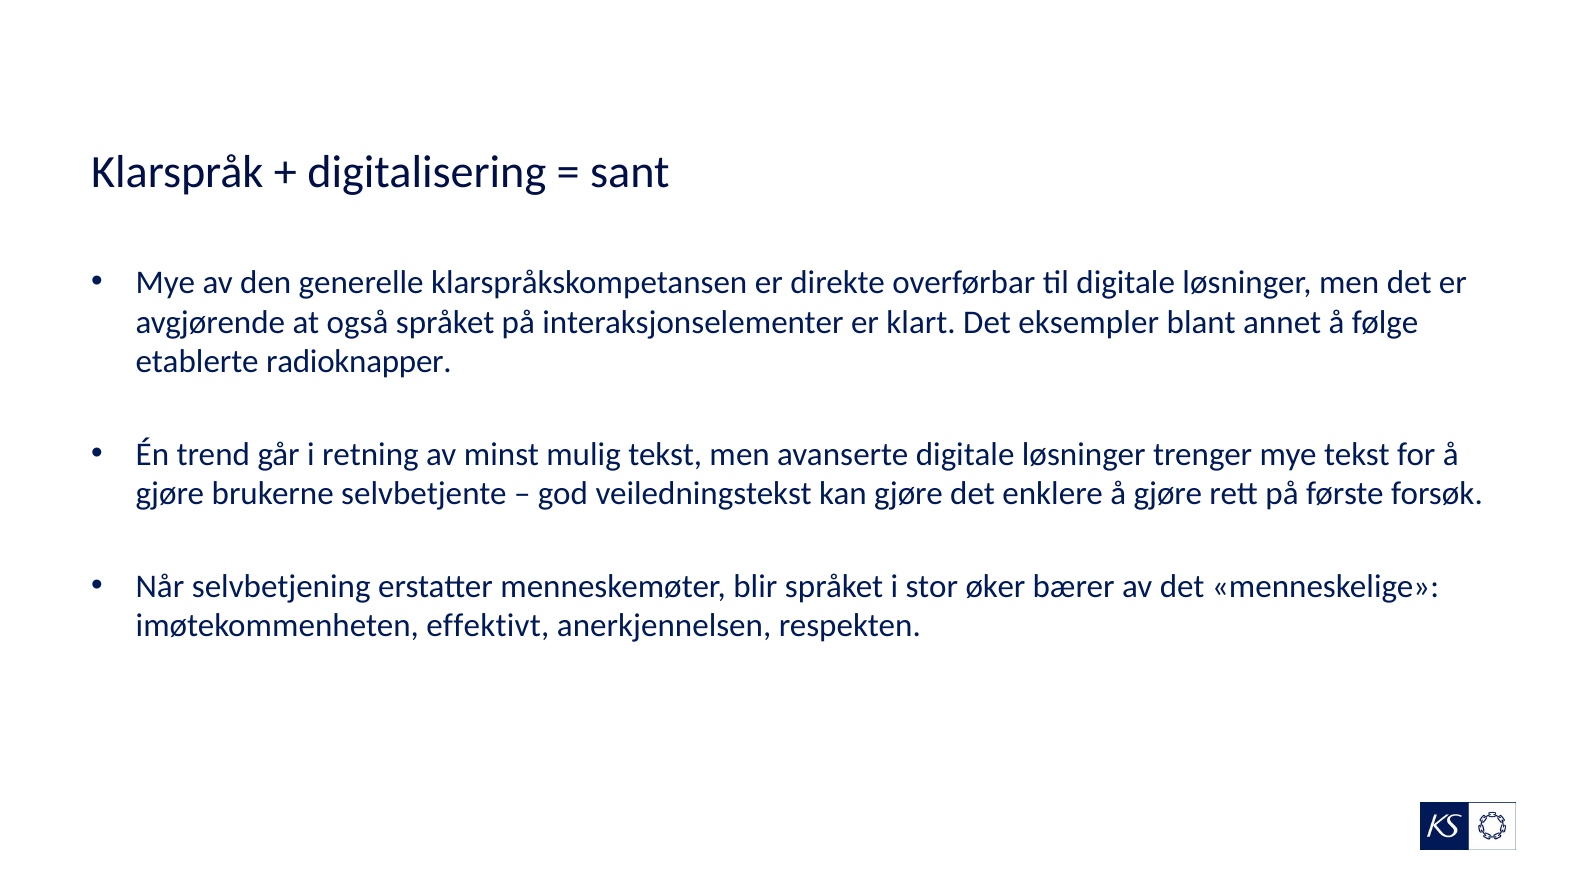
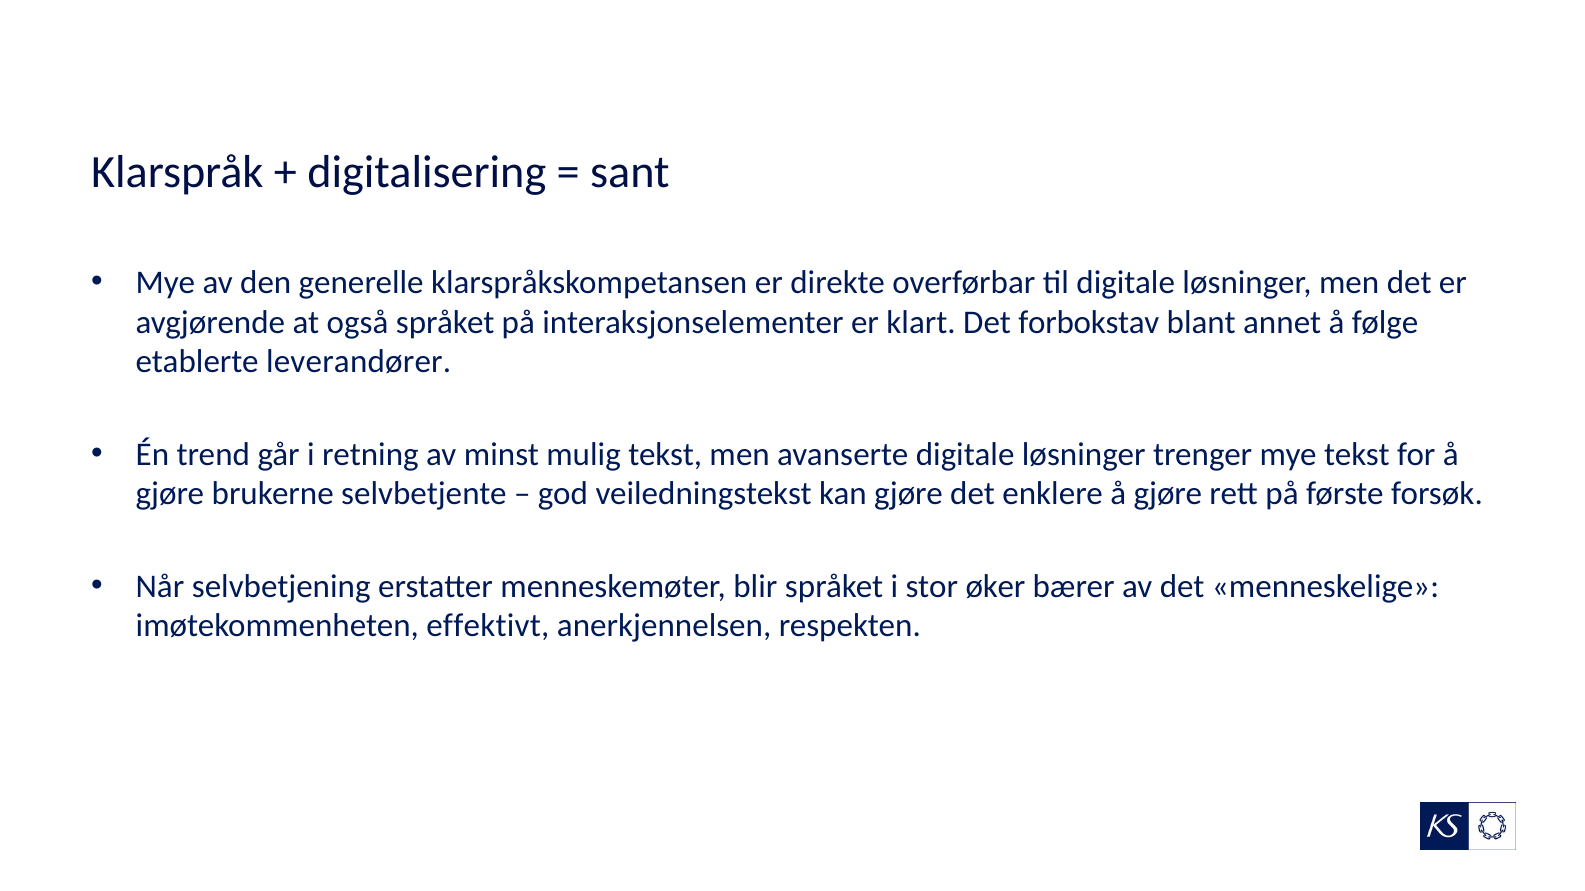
eksempler: eksempler -> forbokstav (1089, 322)
radioknapper: radioknapper -> leverandører (359, 362)
